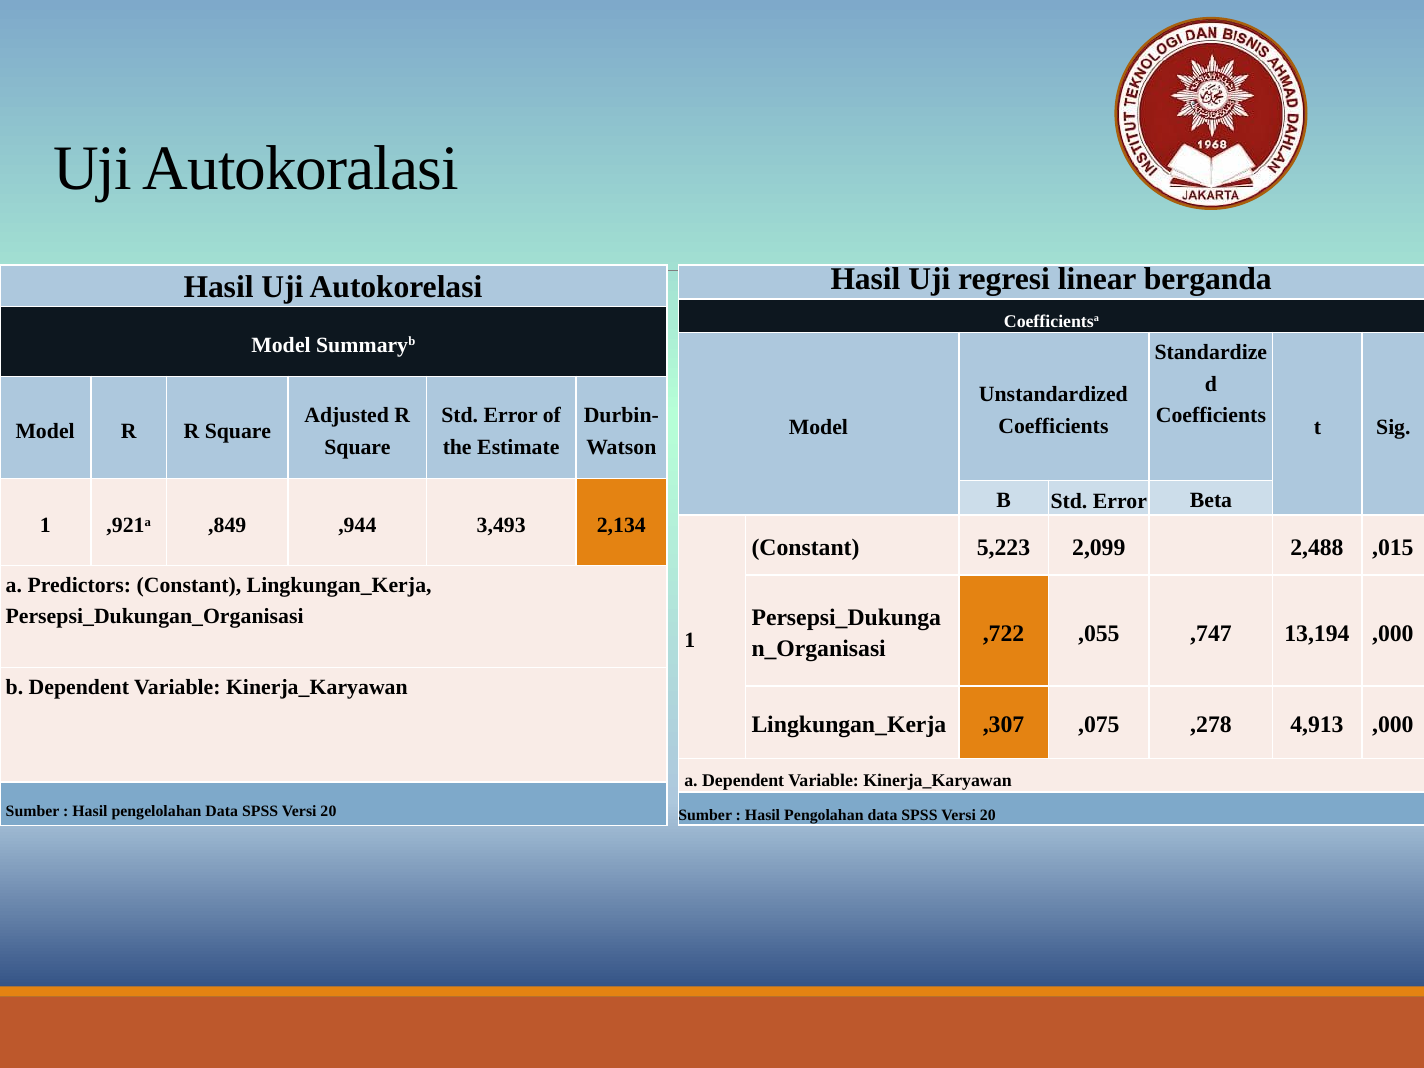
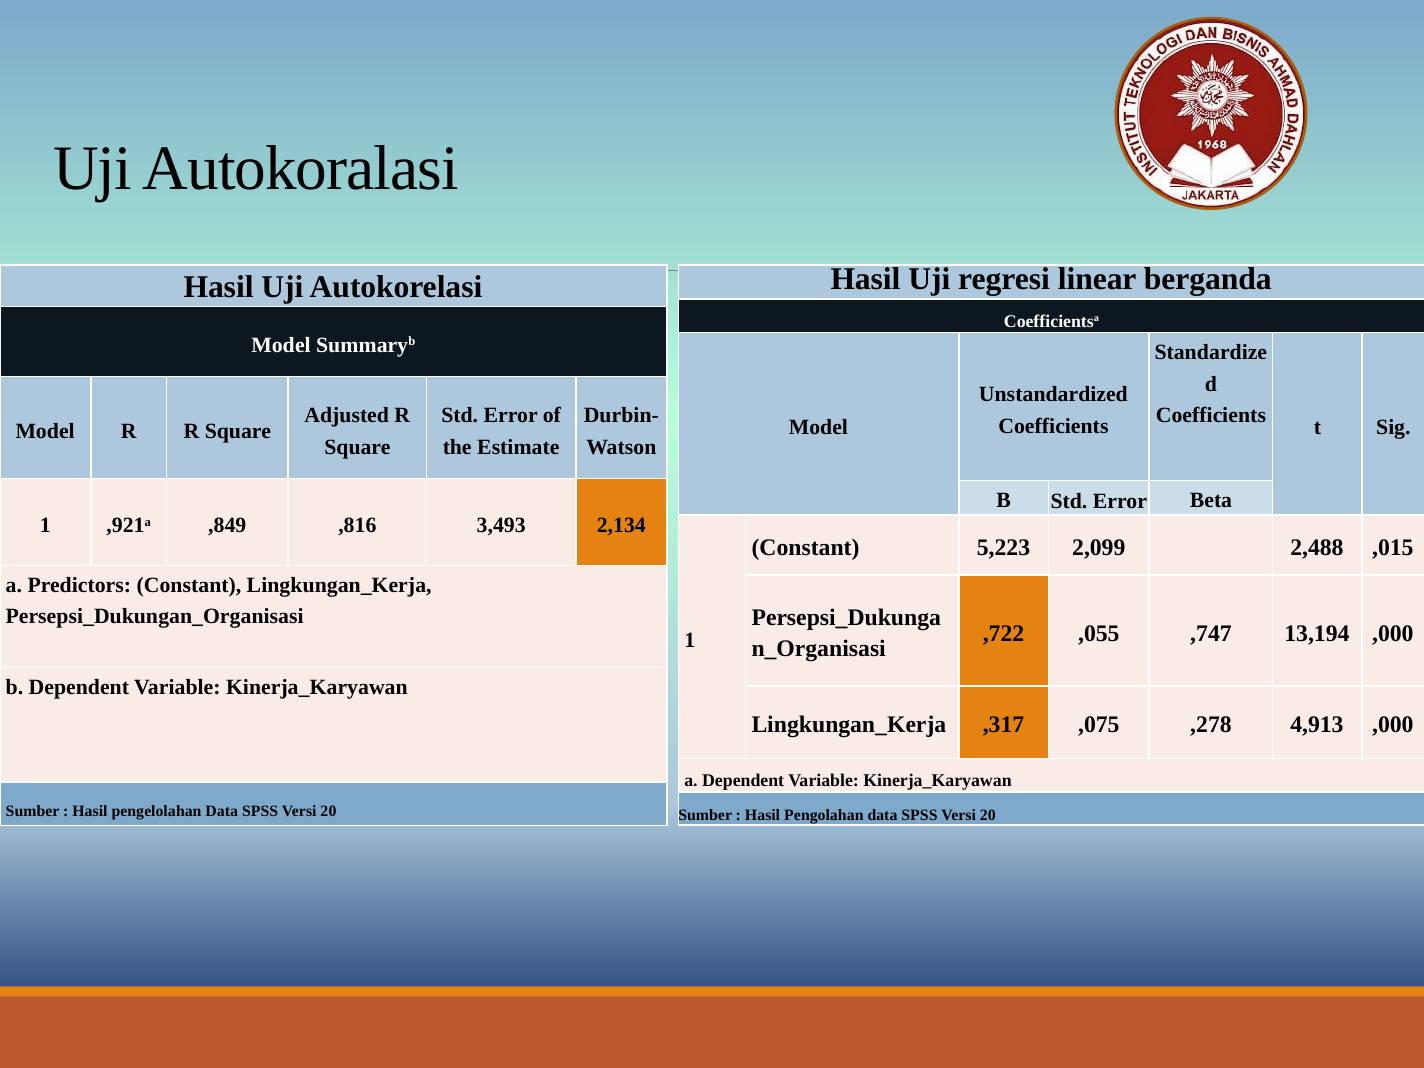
,944: ,944 -> ,816 (357, 526)
,307: ,307 -> ,317 (1004, 725)
